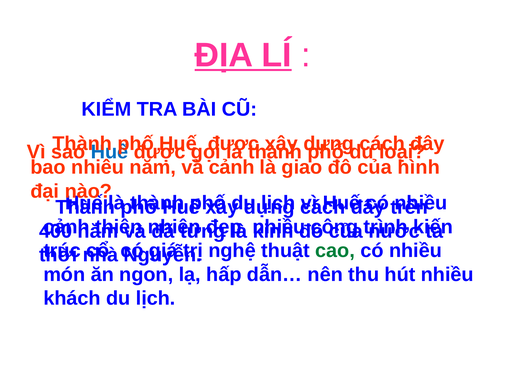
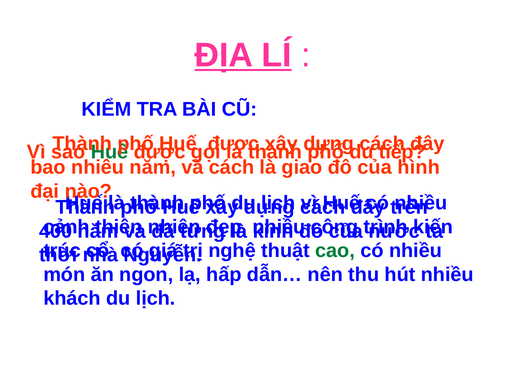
Huế colour: blue -> green (110, 152)
loại: loại -> tiếp (402, 152)
và cảnh: cảnh -> cách (232, 167)
